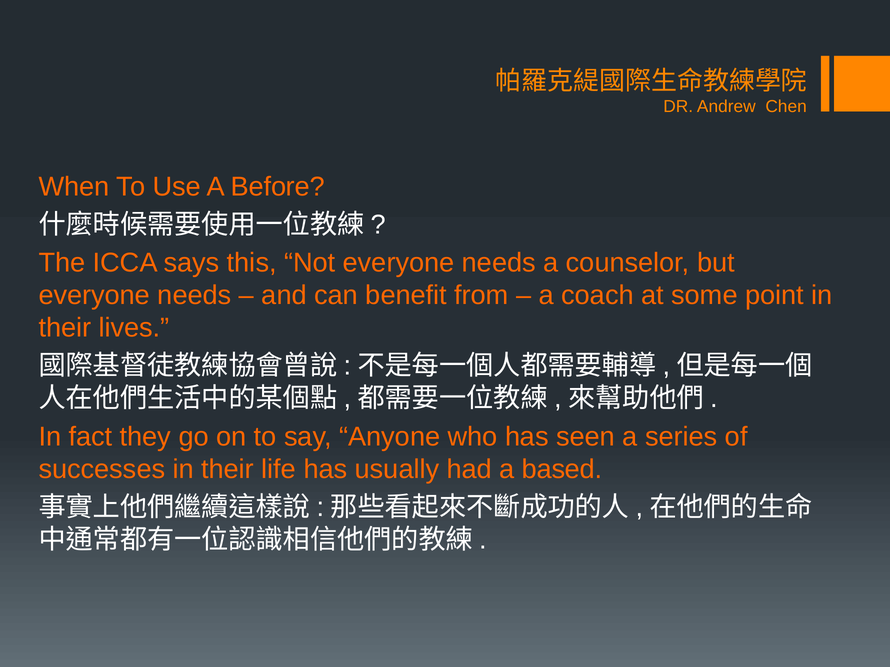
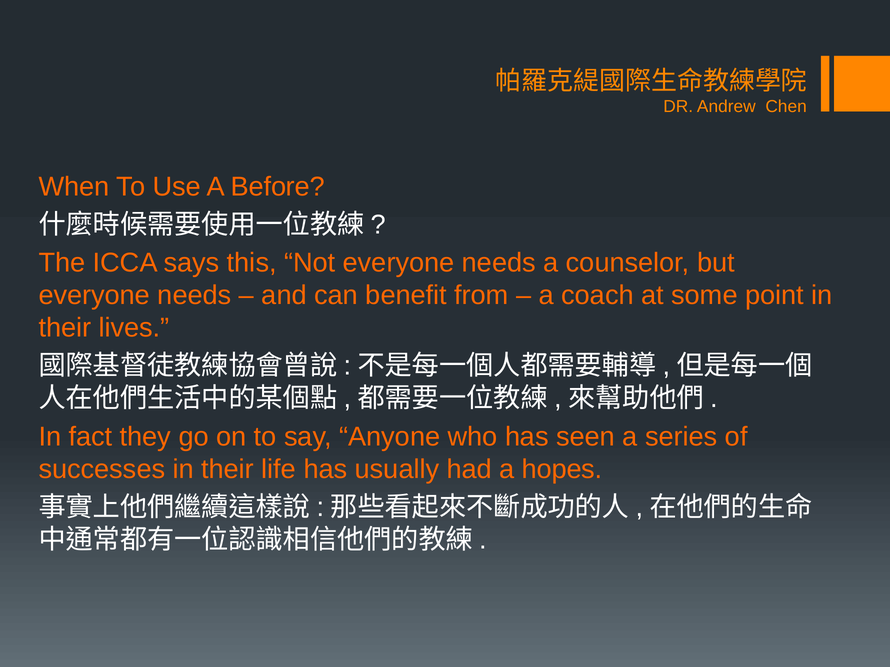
based: based -> hopes (562, 469)
